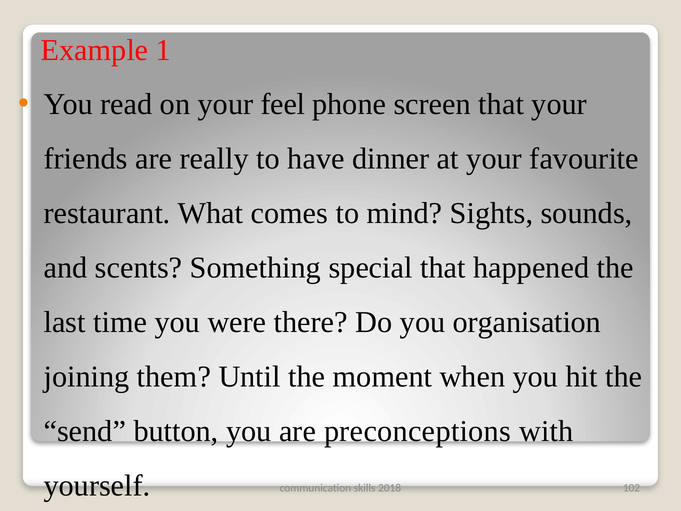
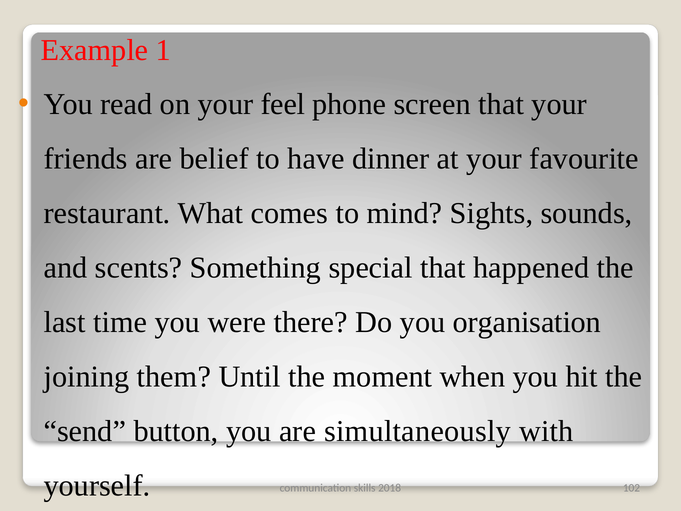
really: really -> belief (214, 159)
preconceptions: preconceptions -> simultaneously (418, 431)
